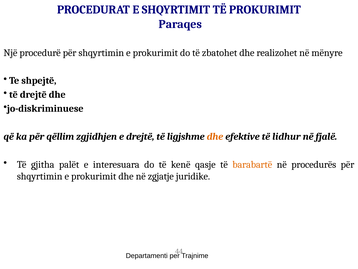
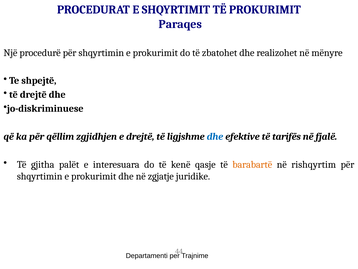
dhe colour: orange -> blue (215, 136)
lidhur: lidhur -> tarifës (287, 136)
procedurës: procedurës -> rishqyrtim (314, 164)
